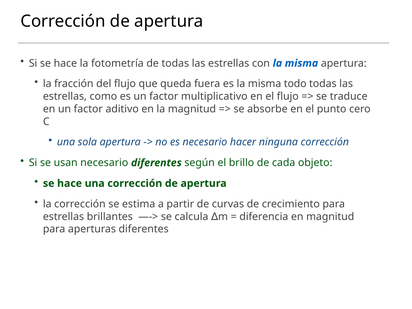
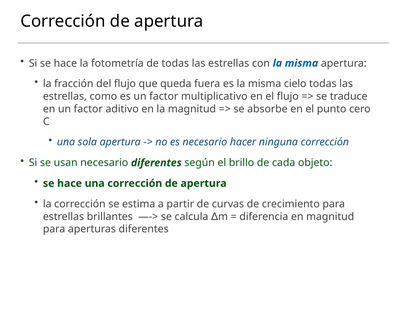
todo: todo -> cielo (295, 84)
